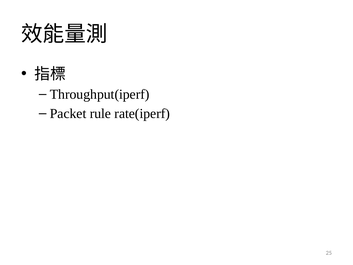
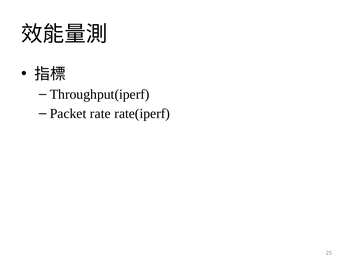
rule: rule -> rate (100, 114)
